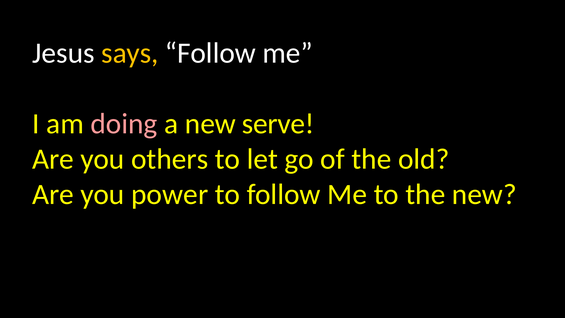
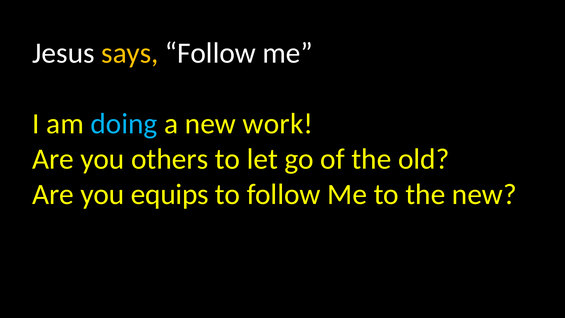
doing colour: pink -> light blue (124, 124)
serve: serve -> work (278, 124)
power: power -> equips (170, 194)
